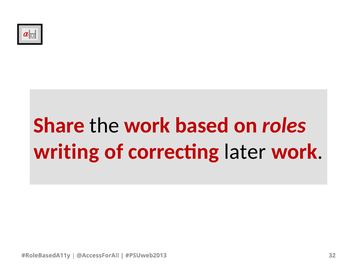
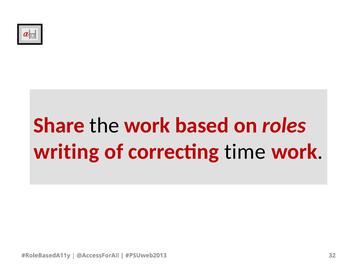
later: later -> time (245, 151)
